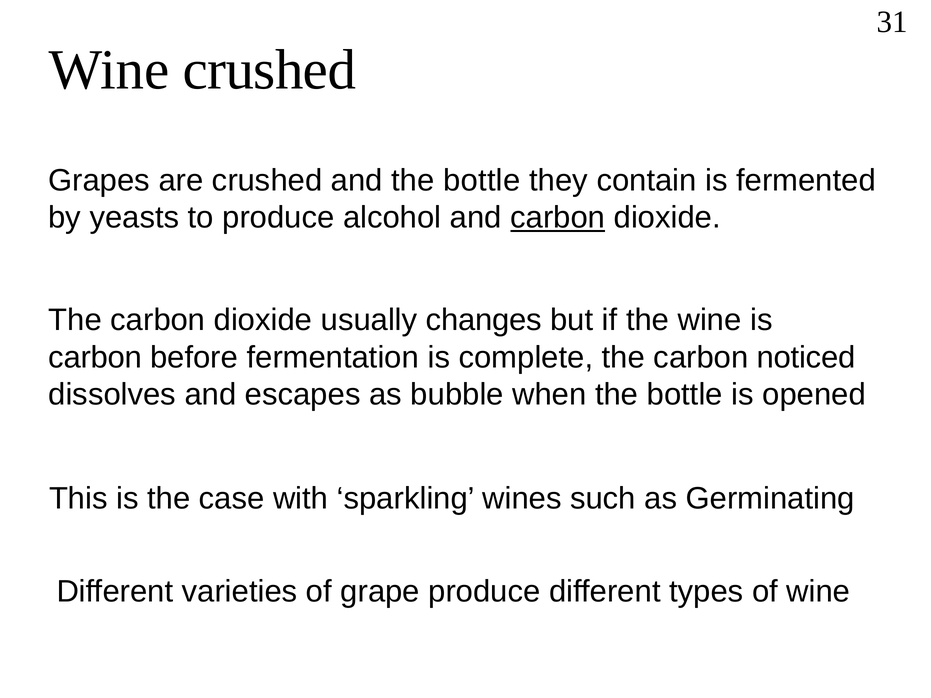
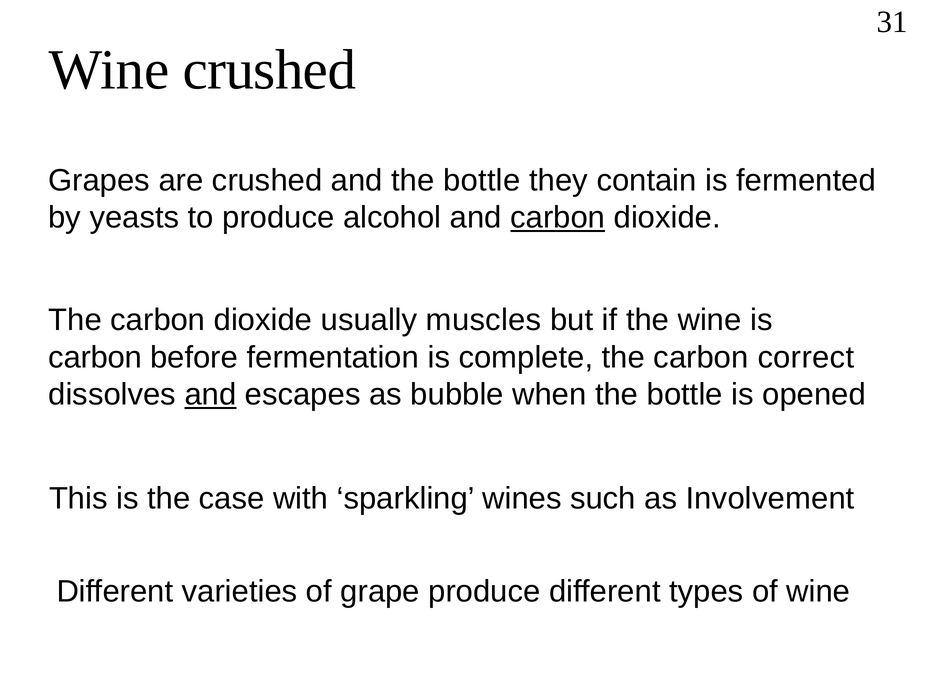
changes: changes -> muscles (484, 320)
noticed: noticed -> correct (806, 357)
and underline: none -> present (210, 395)
Germinating: Germinating -> Involvement (770, 499)
